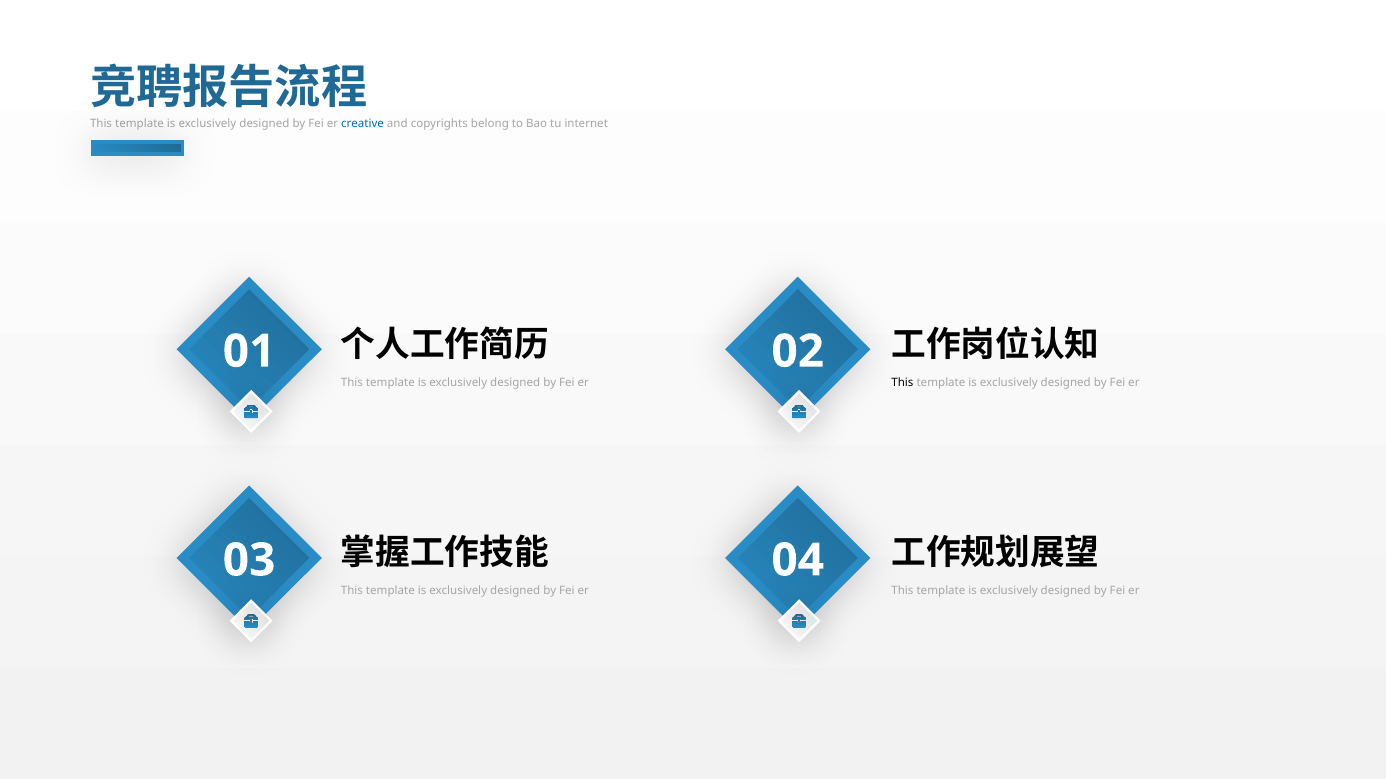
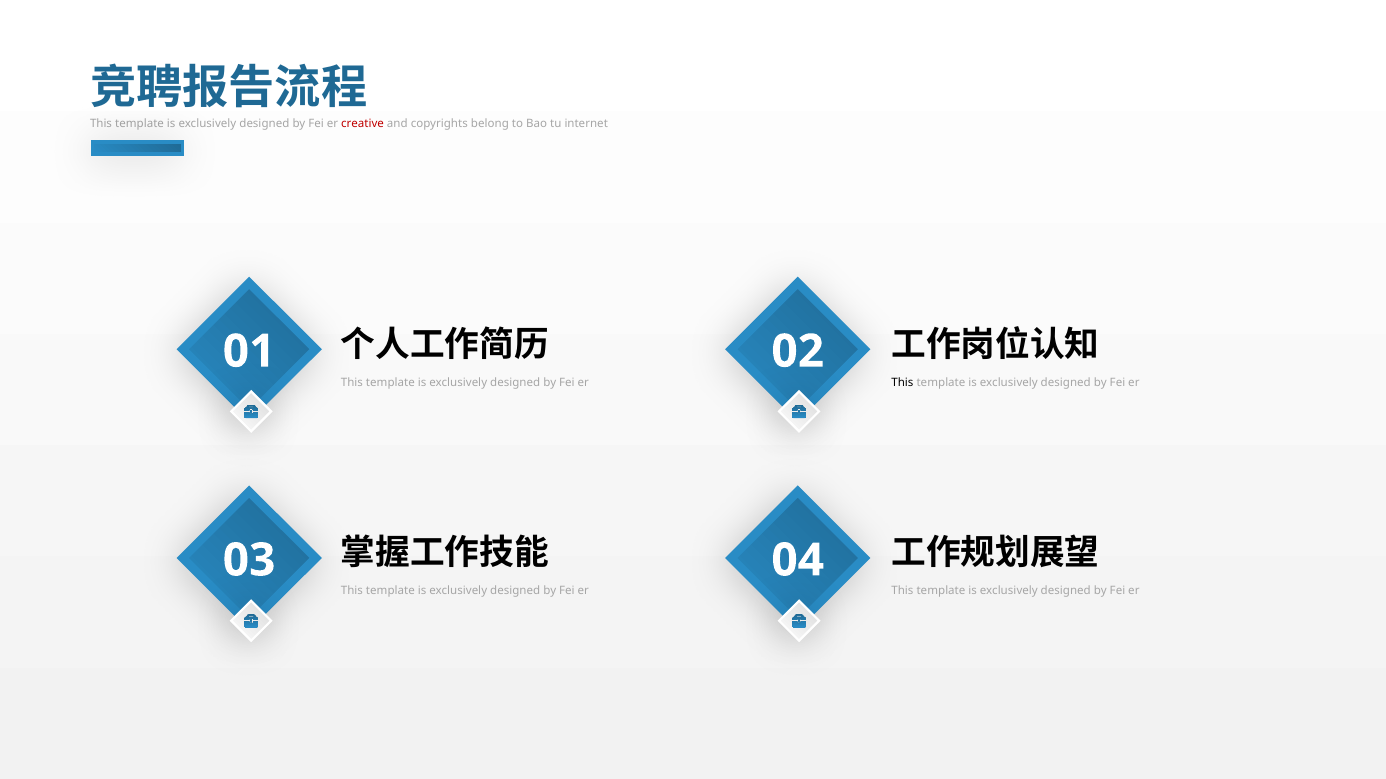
creative colour: blue -> red (363, 124)
